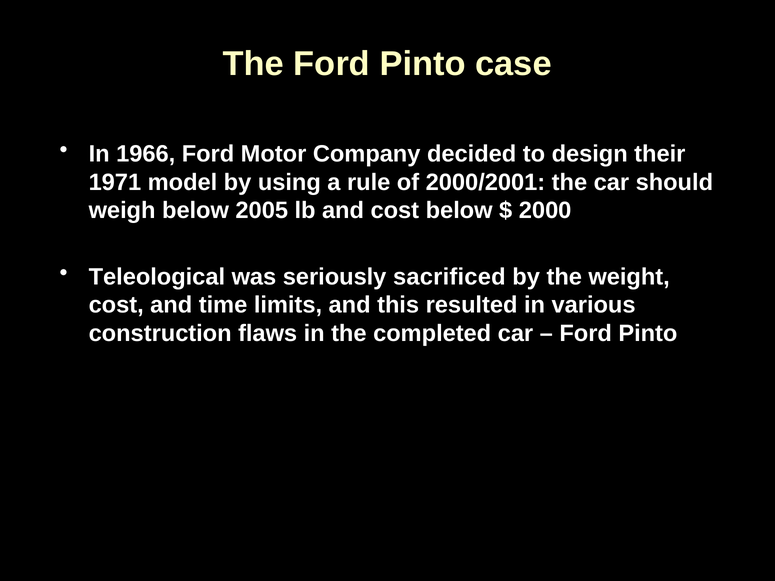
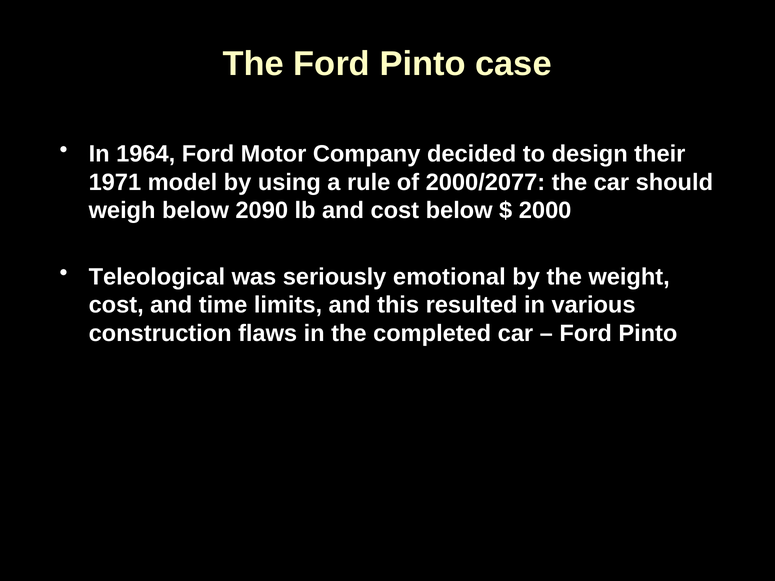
1966: 1966 -> 1964 (146, 154)
2000/2001: 2000/2001 -> 2000/2077 (485, 182)
2005: 2005 -> 2090 (262, 211)
sacrificed: sacrificed -> emotional (449, 277)
